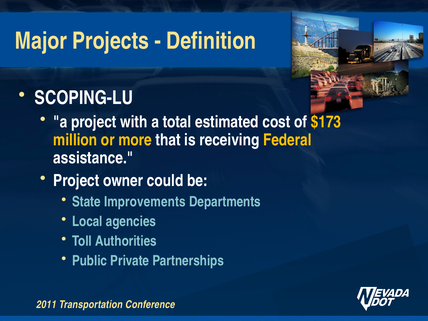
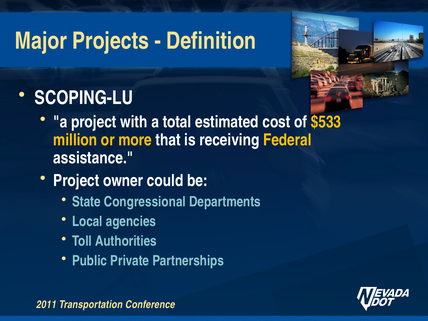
$173: $173 -> $533 (326, 122)
Improvements: Improvements -> Congressional (145, 202)
